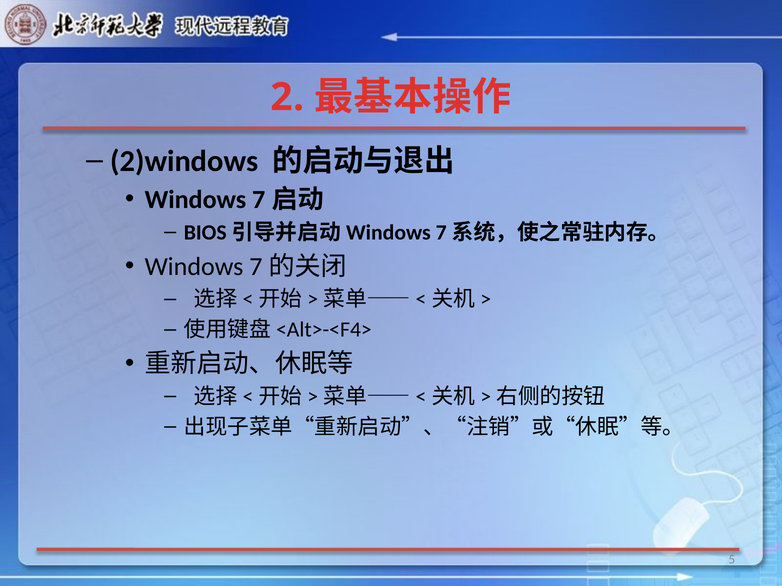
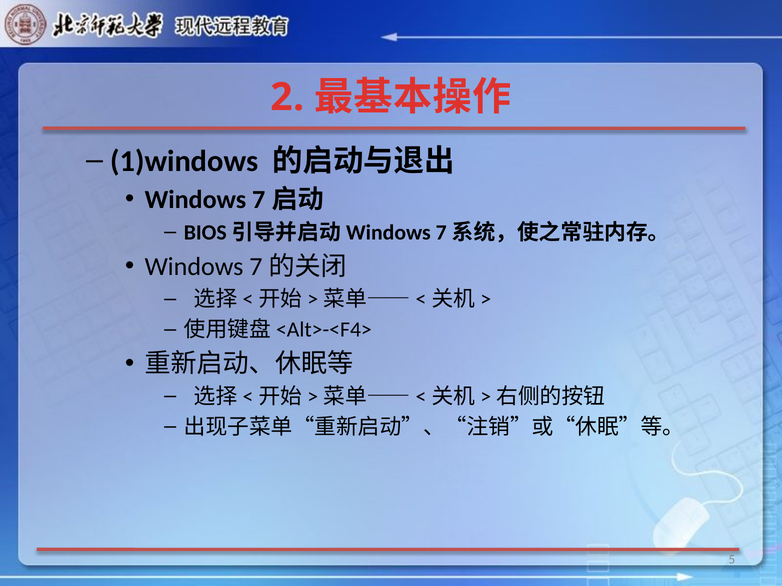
2)windows: 2)windows -> 1)windows (184, 161)
